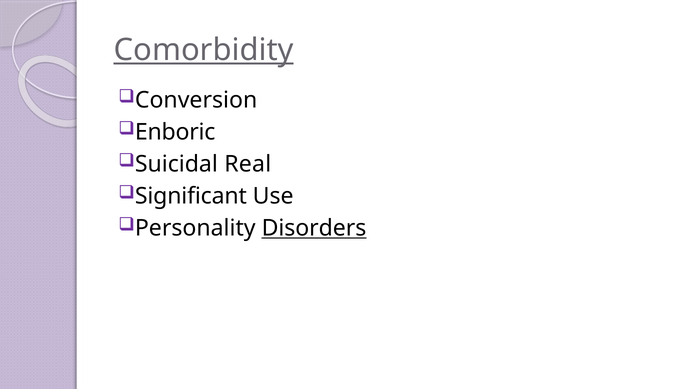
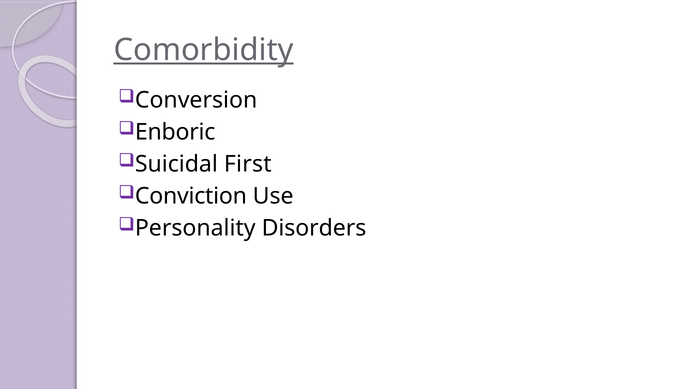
Real: Real -> First (248, 164)
Significant: Significant -> Conviction (191, 196)
Disorders underline: present -> none (314, 228)
